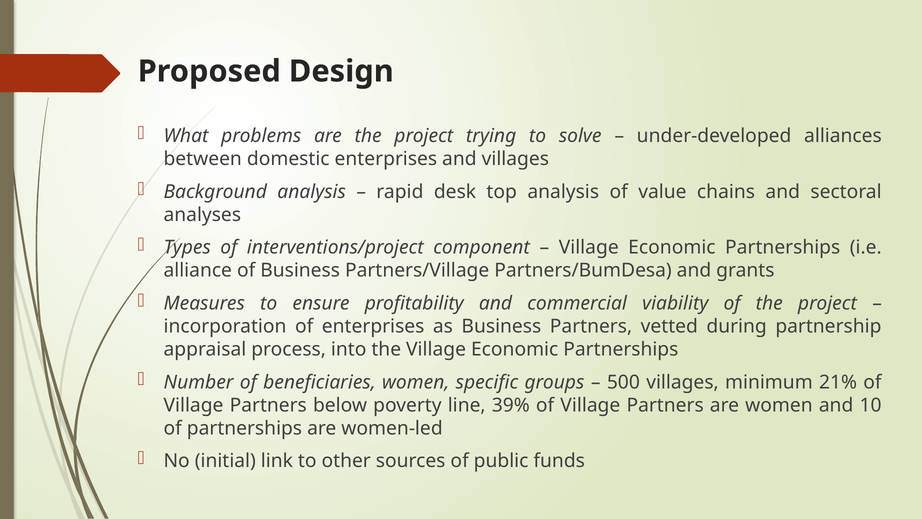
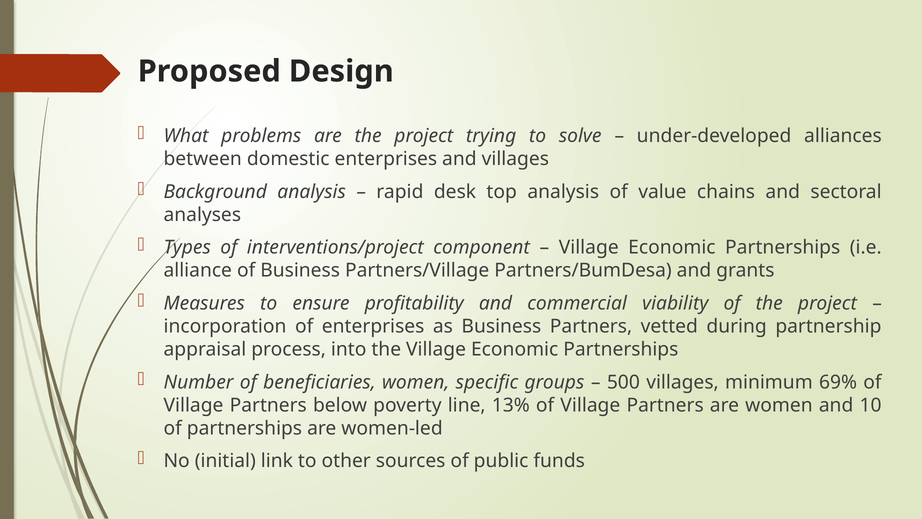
21%: 21% -> 69% (838, 382)
39%: 39% -> 13% (511, 405)
